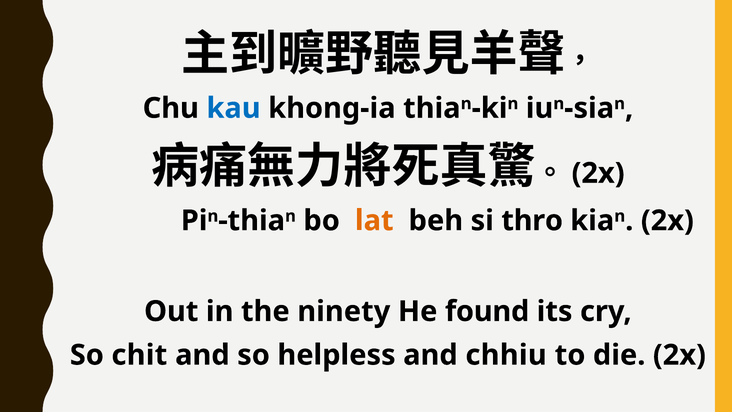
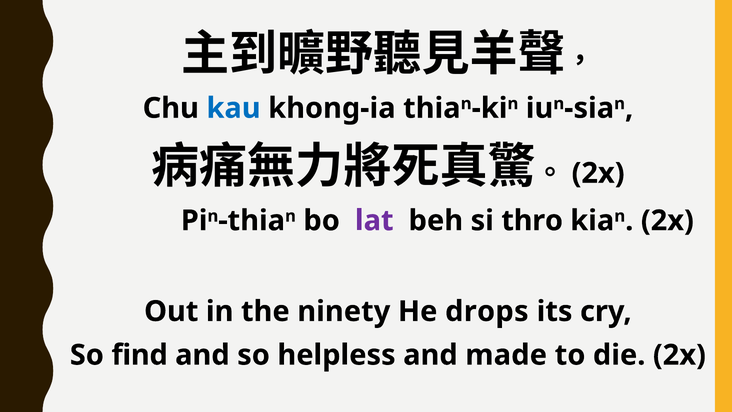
lat colour: orange -> purple (374, 221)
found: found -> drops (487, 311)
chit: chit -> find (140, 355)
chhiu: chhiu -> made (506, 355)
